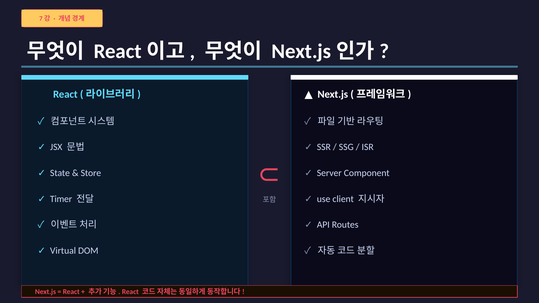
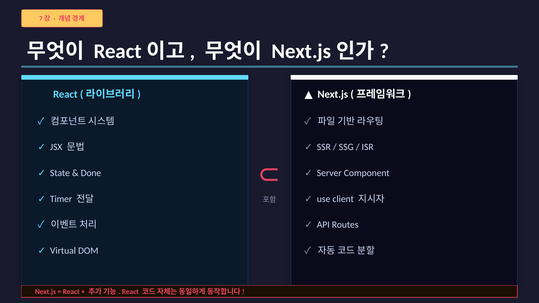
Store: Store -> Done (91, 173)
